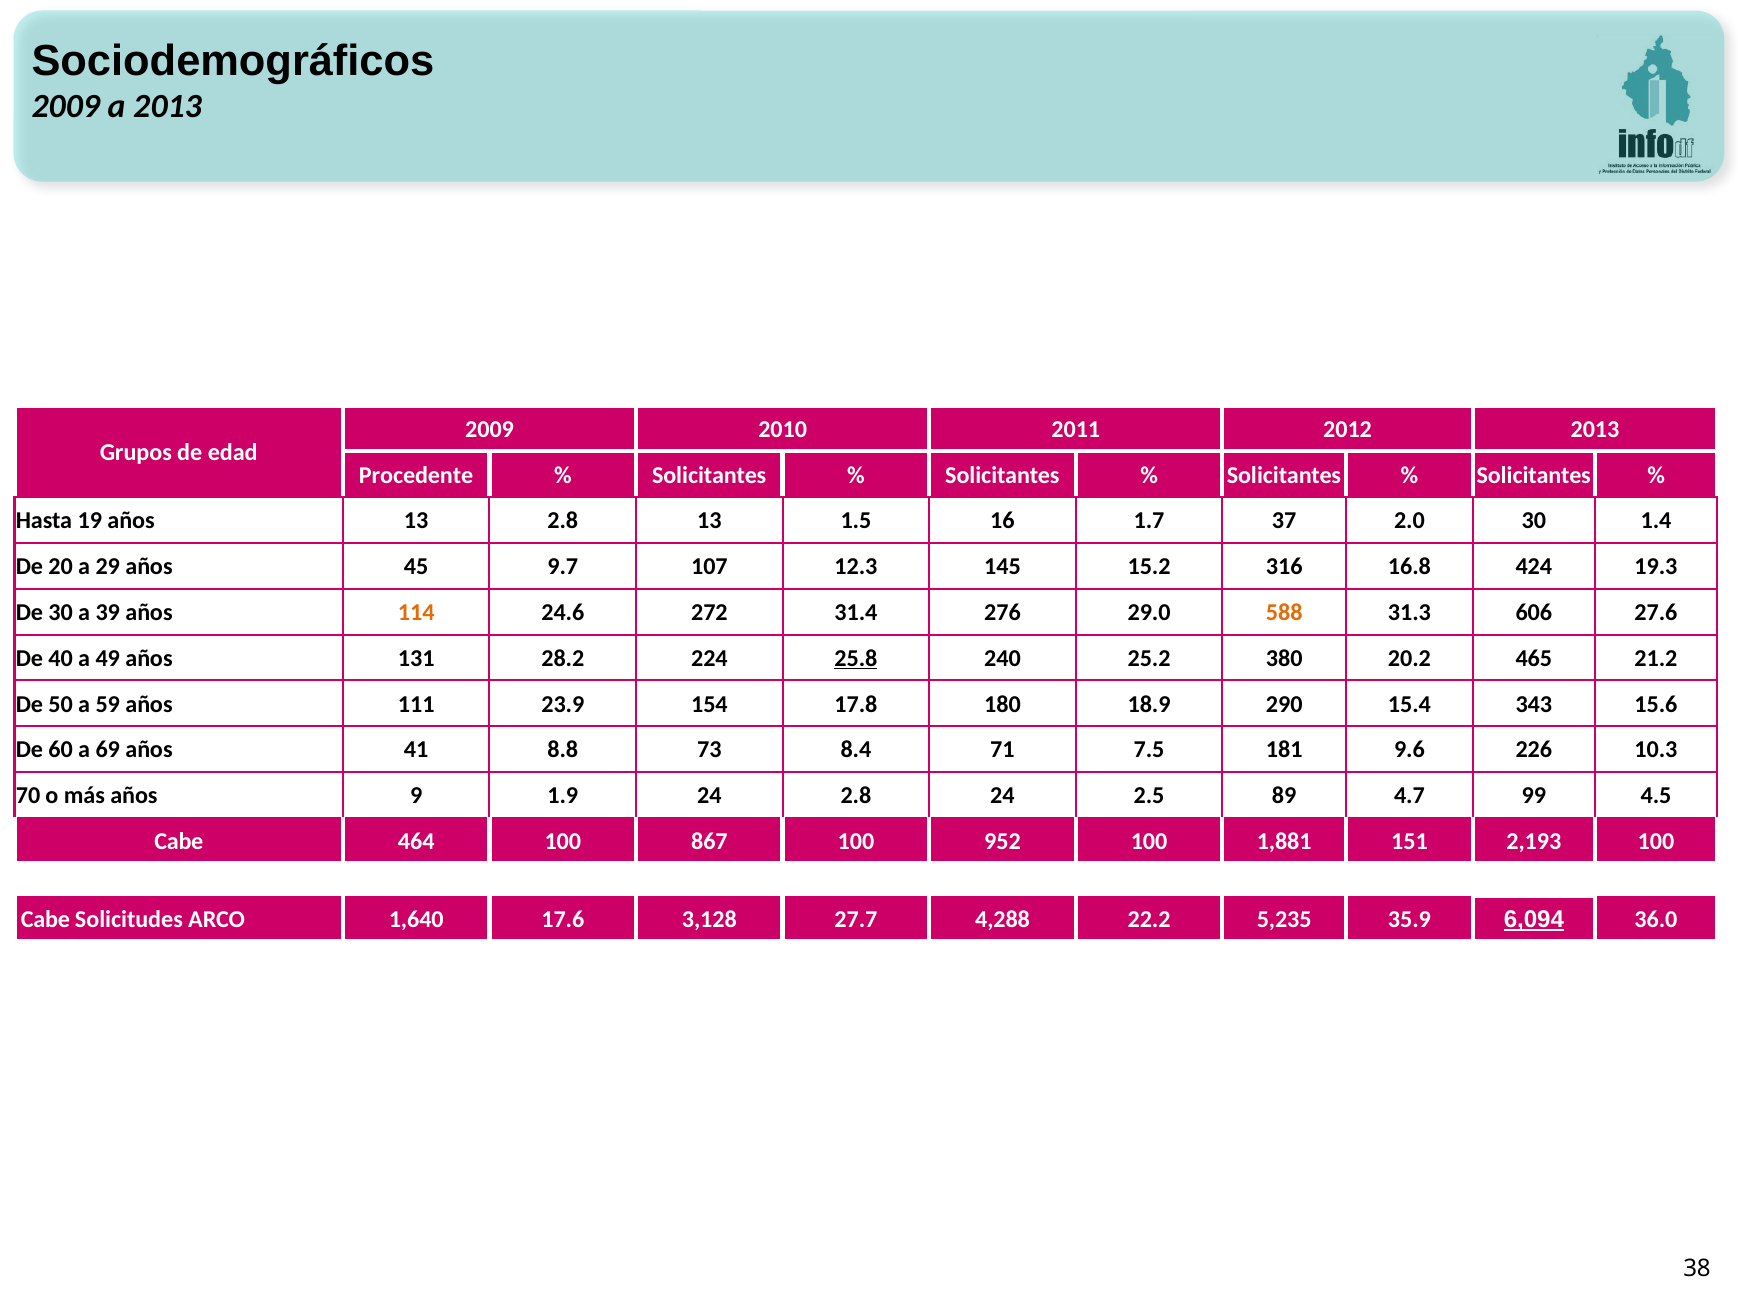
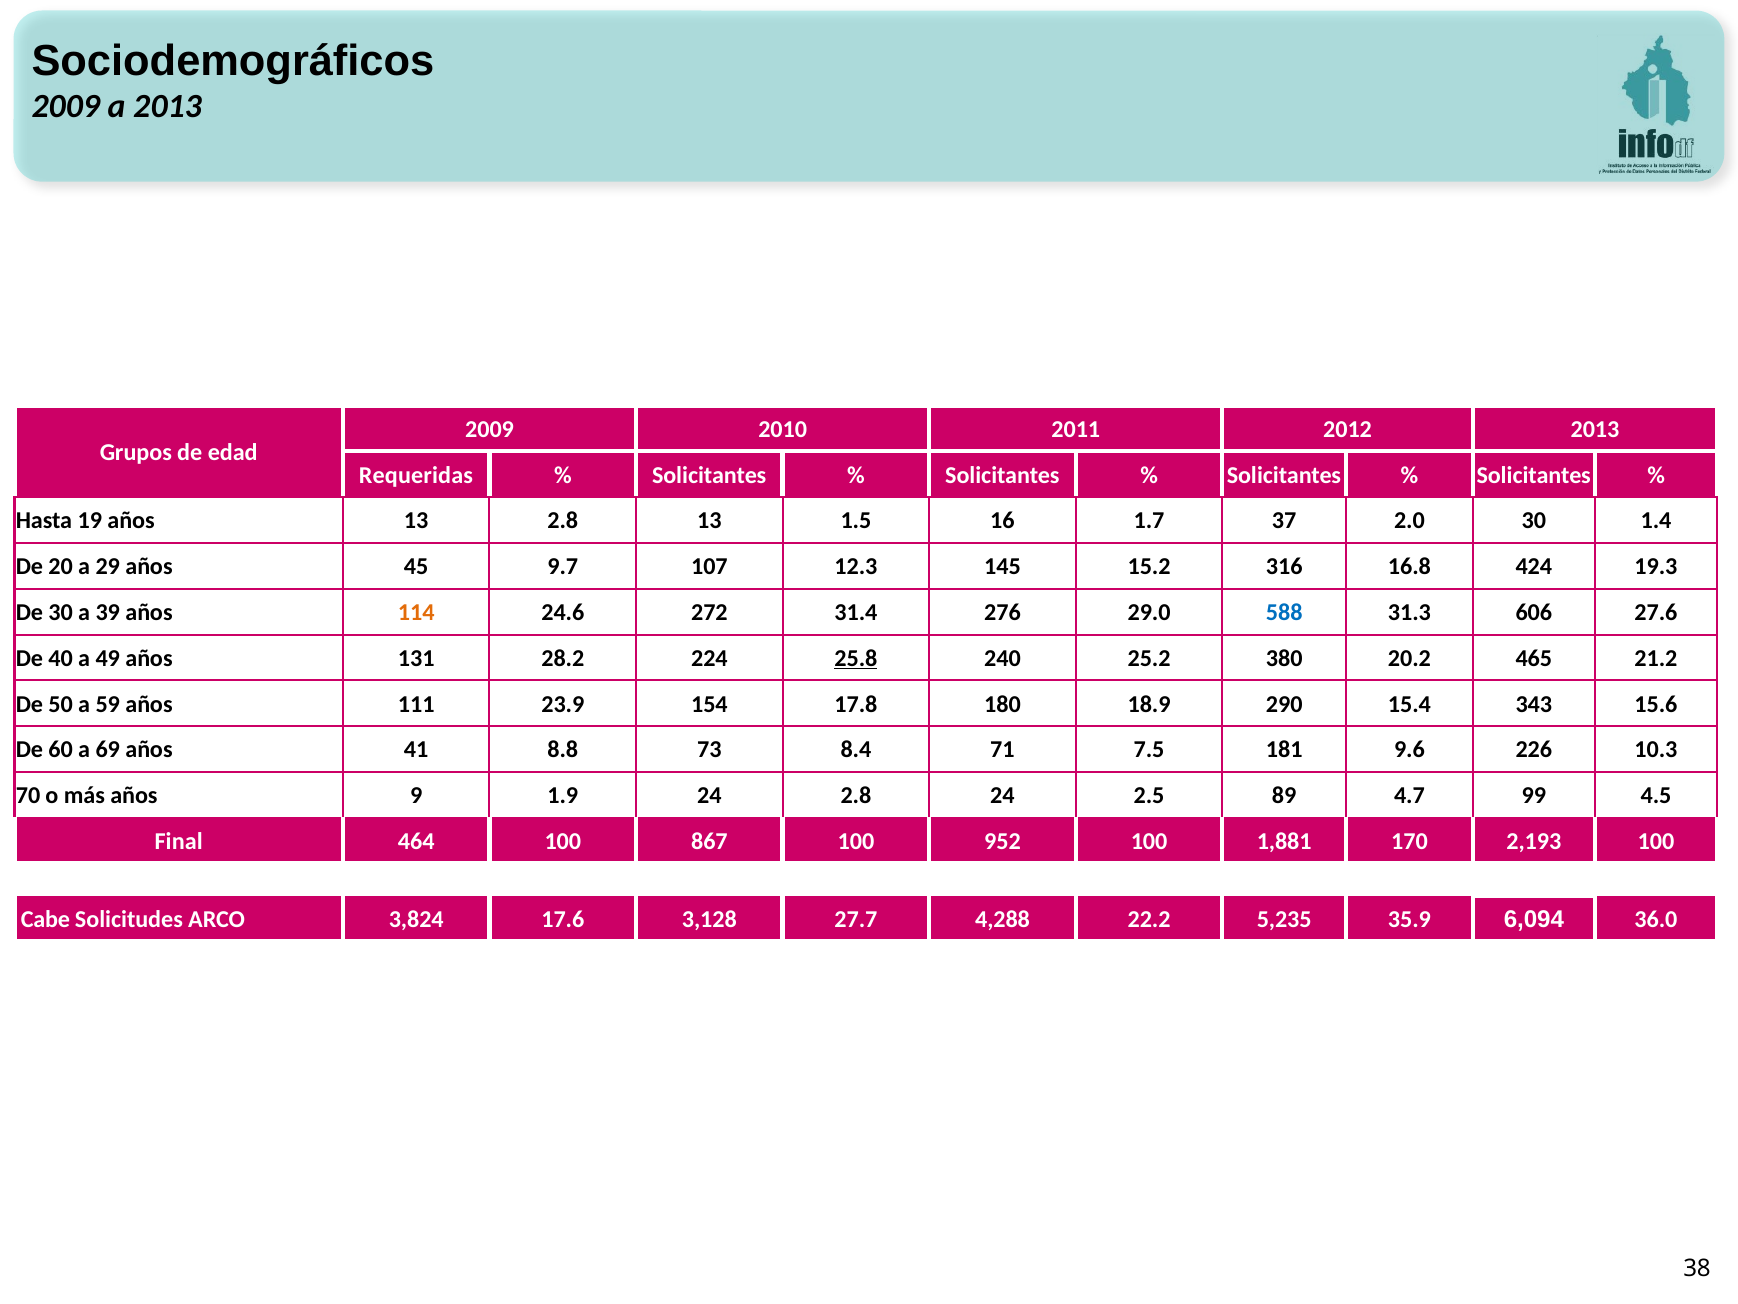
Procedente: Procedente -> Requeridas (416, 475)
588 colour: orange -> blue (1284, 612)
Cabe: Cabe -> Final (179, 841)
151: 151 -> 170 (1409, 841)
1,640: 1,640 -> 3,824 (416, 919)
6,094 underline: present -> none (1534, 919)
